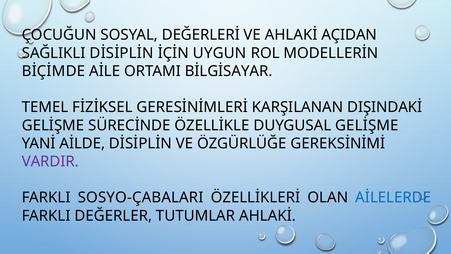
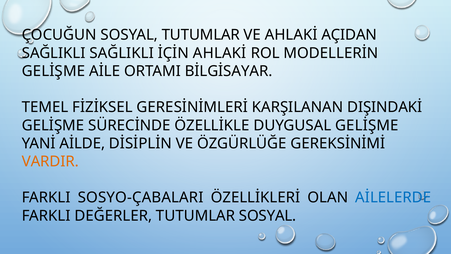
SOSYAL DEĞERLERİ: DEĞERLERİ -> TUTUMLAR (201, 35)
SAĞLIKLI DİSİPLİN: DİSİPLİN -> SAĞLIKLI (122, 53)
İÇİN UYGUN: UYGUN -> AHLAKİ (220, 53)
BİÇİMDE: BİÇİMDE -> GELİŞME (53, 71)
VARDIR colour: purple -> orange (50, 161)
TUTUMLAR AHLAKİ: AHLAKİ -> SOSYAL (268, 215)
